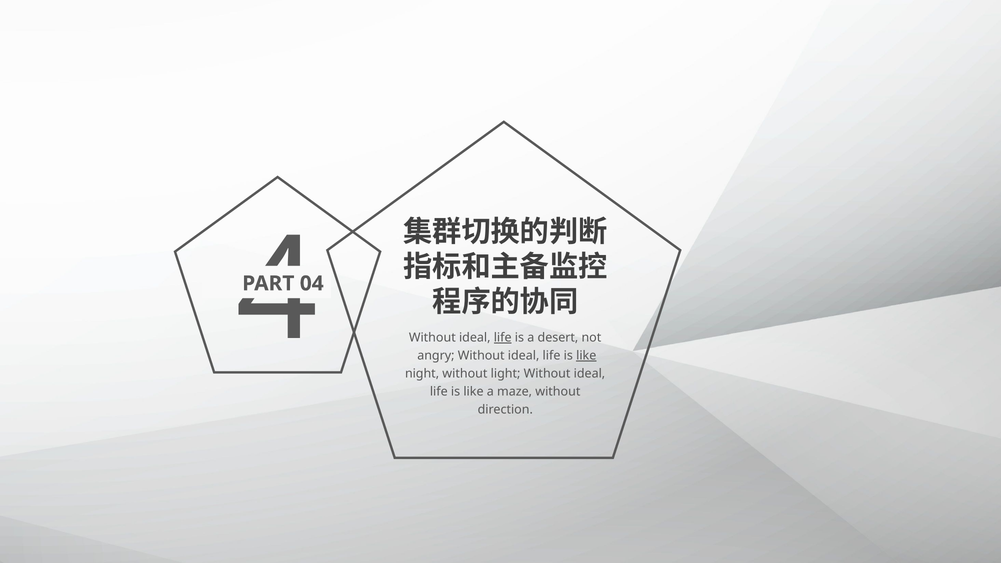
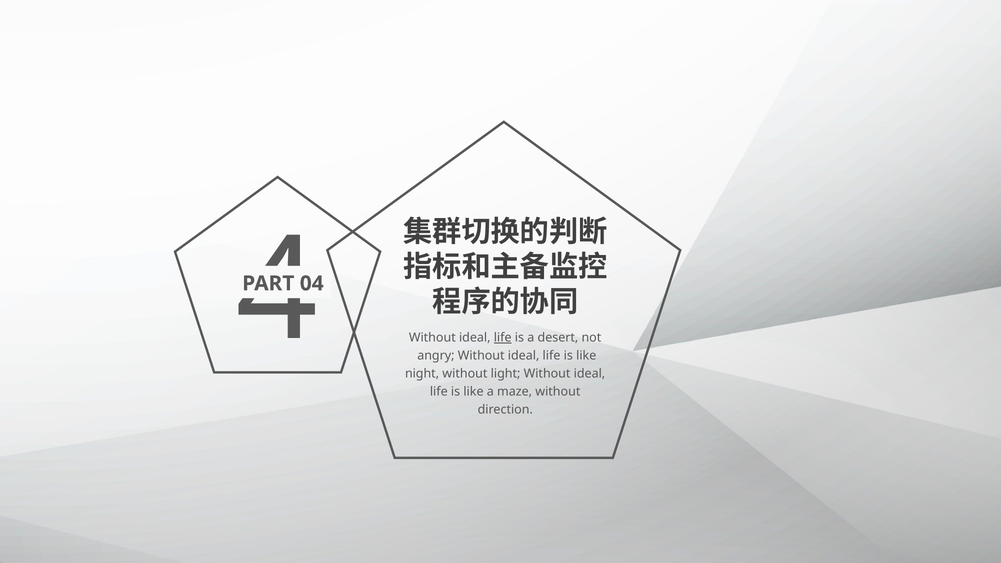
like underline: present -> none (586, 356)
